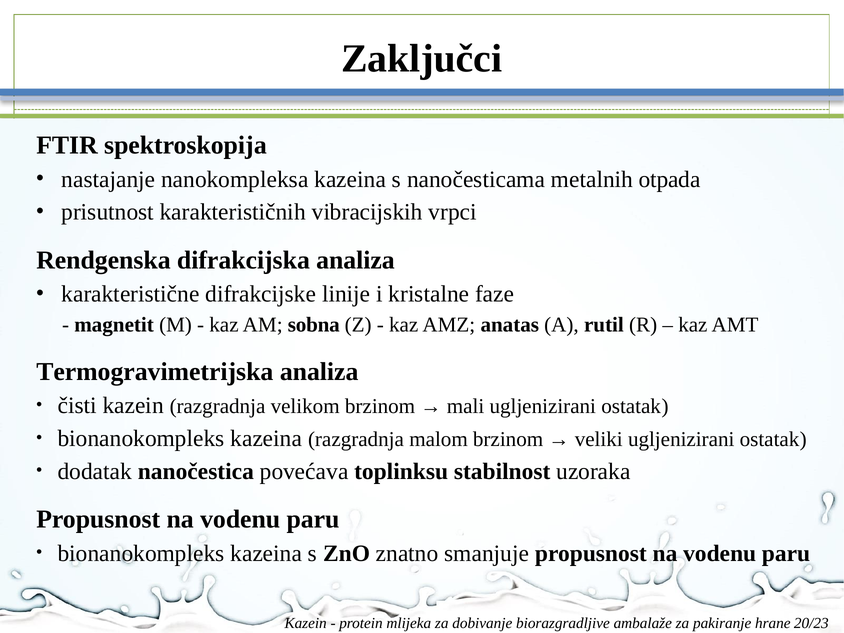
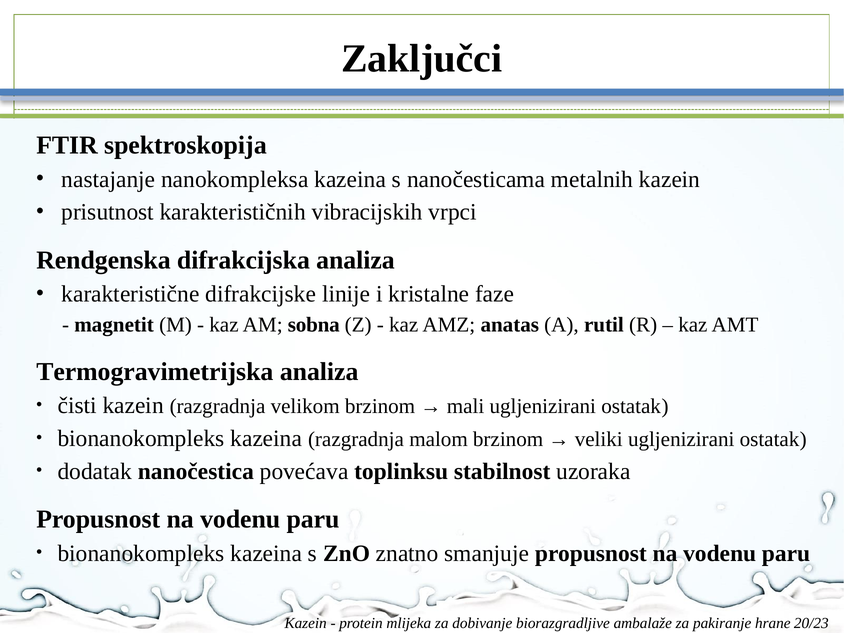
metalnih otpada: otpada -> kazein (670, 179)
